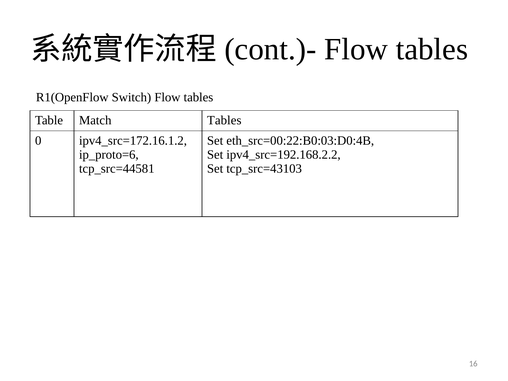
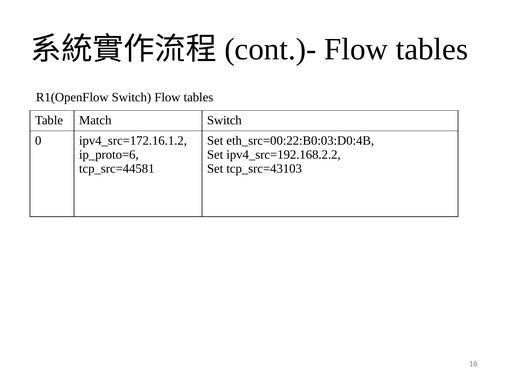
Match Tables: Tables -> Switch (224, 120)
